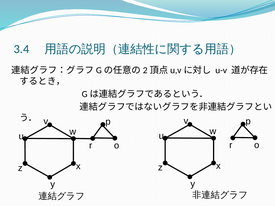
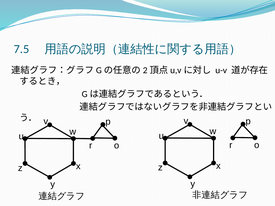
3.4: 3.4 -> 7.5 (21, 49)
